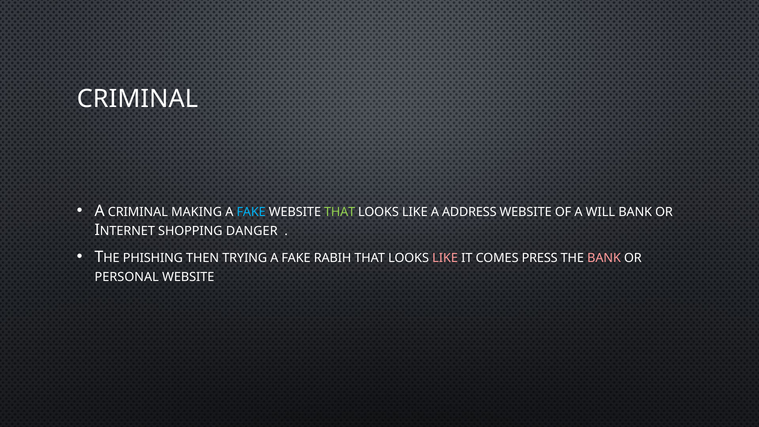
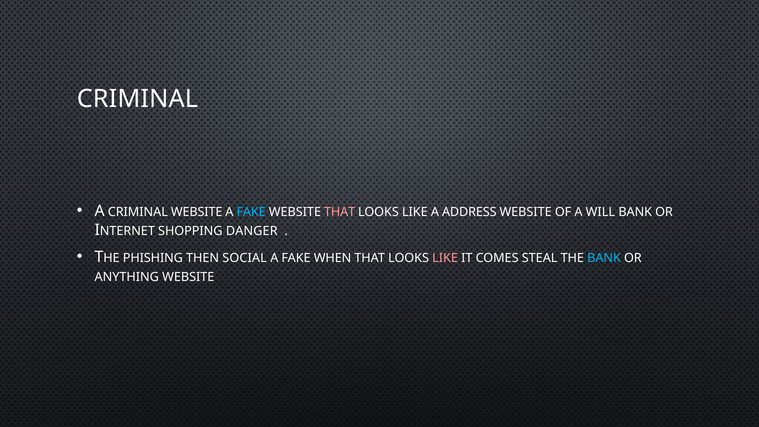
CRIMINAL MAKING: MAKING -> WEBSITE (197, 212)
THAT colour: light green -> pink (340, 212)
TRYING: TRYING -> SOCIAL (245, 258)
RABIH: RABIH -> WHEN (333, 258)
PRESS: PRESS -> STEAL (540, 258)
BANK colour: pink -> light blue (604, 258)
PERSONAL: PERSONAL -> ANYTHING (127, 277)
